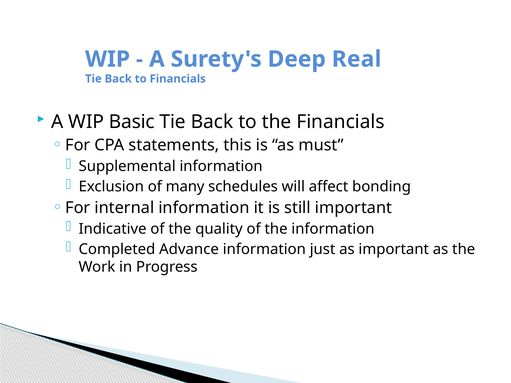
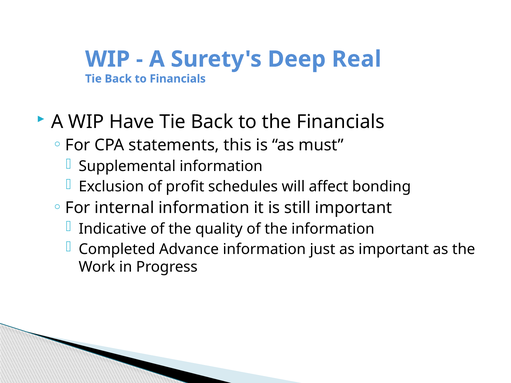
Basic: Basic -> Have (132, 122)
many: many -> profit (185, 187)
